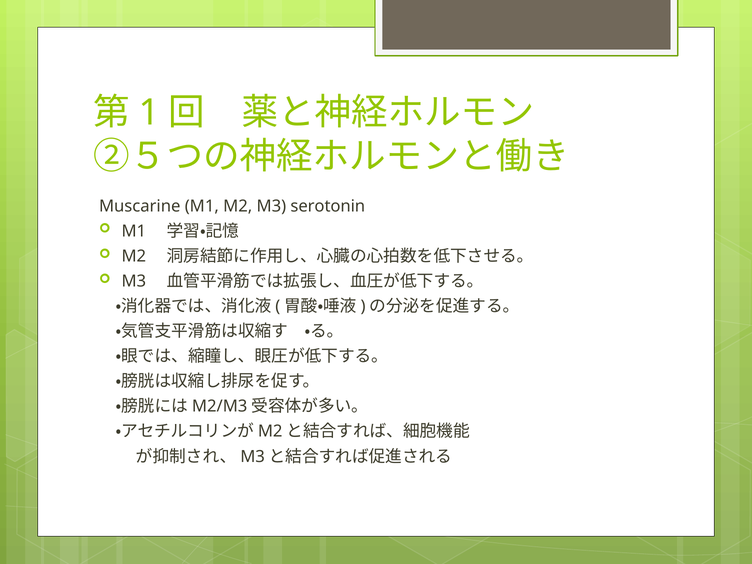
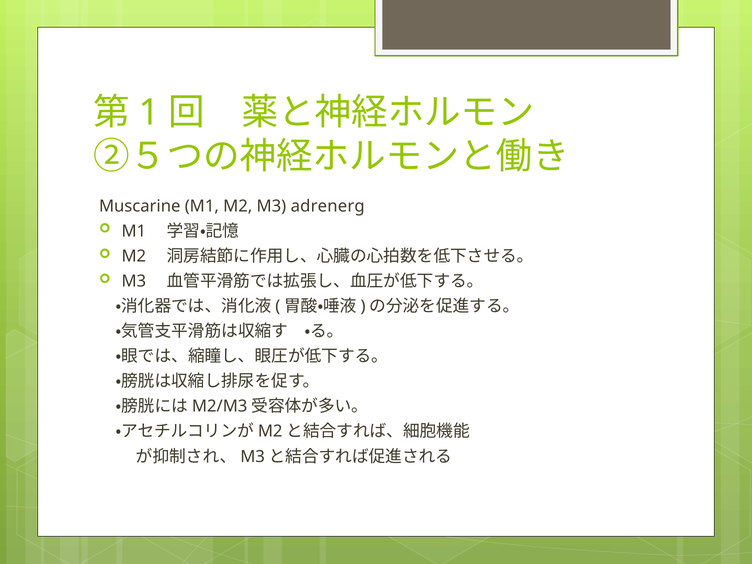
serotonin: serotonin -> adrenerg (328, 206)
